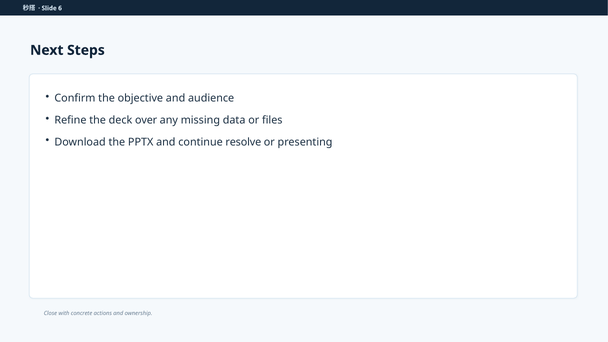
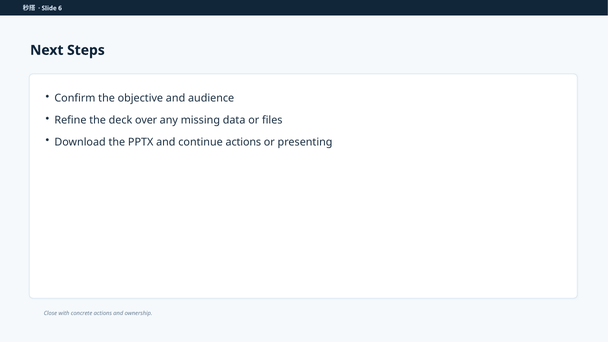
continue resolve: resolve -> actions (243, 142)
